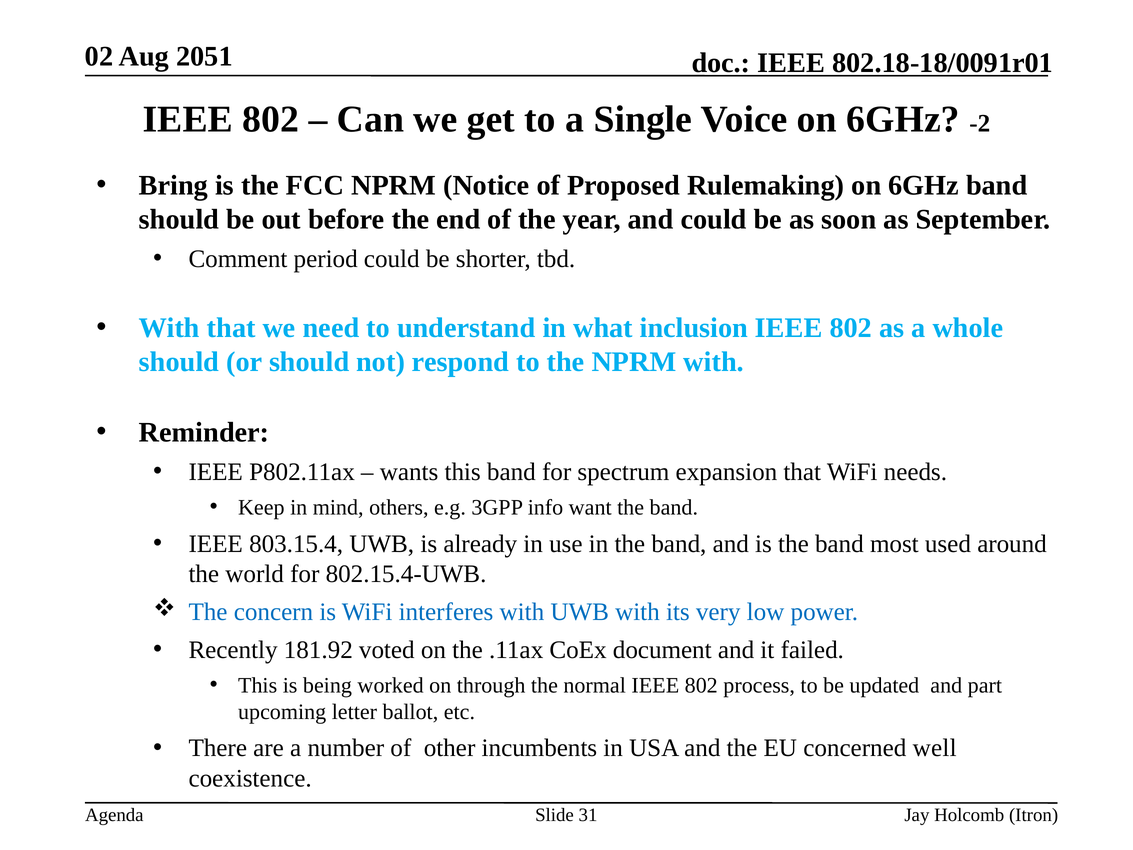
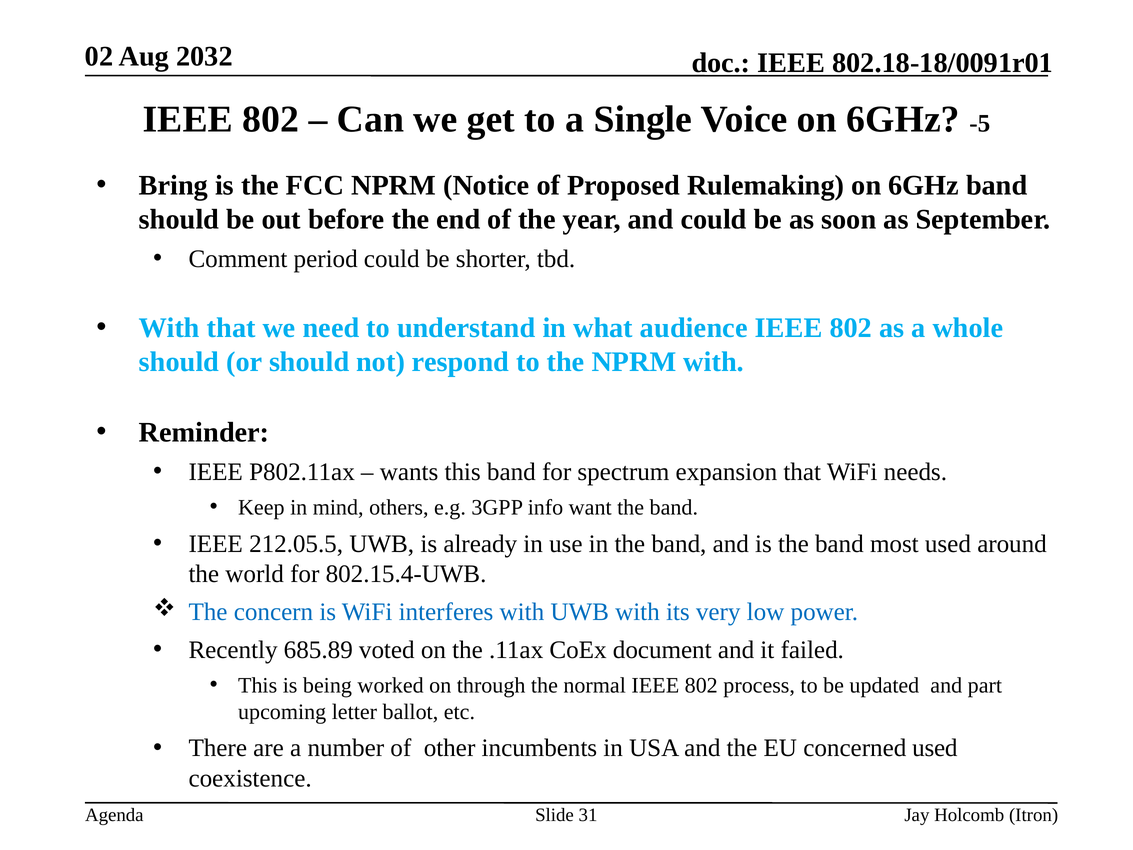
2051: 2051 -> 2032 (204, 57)
-2: -2 -> -5 (980, 123)
inclusion: inclusion -> audience (694, 328)
803.15.4: 803.15.4 -> 212.05.5 (296, 544)
181.92: 181.92 -> 685.89 (318, 650)
concerned well: well -> used (935, 748)
